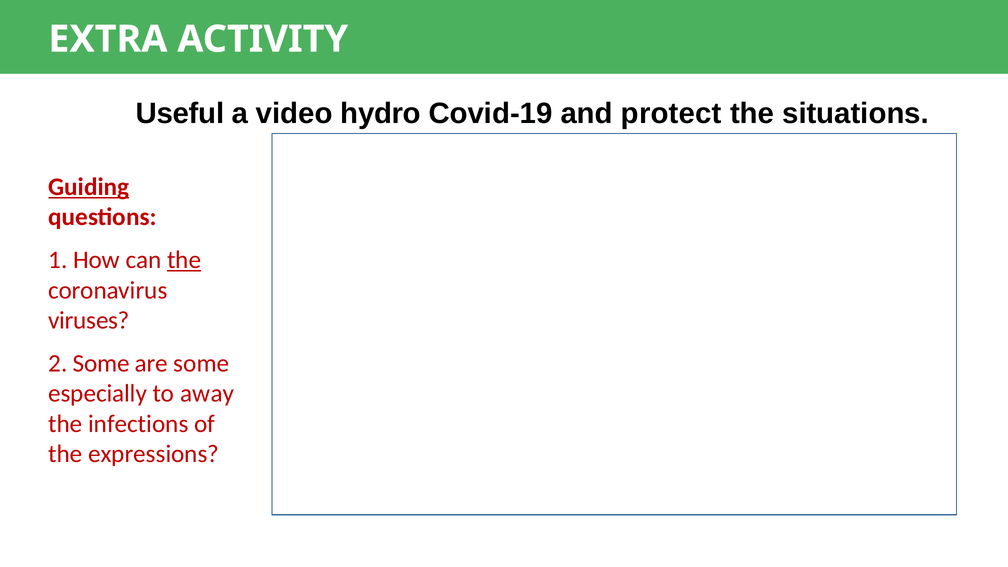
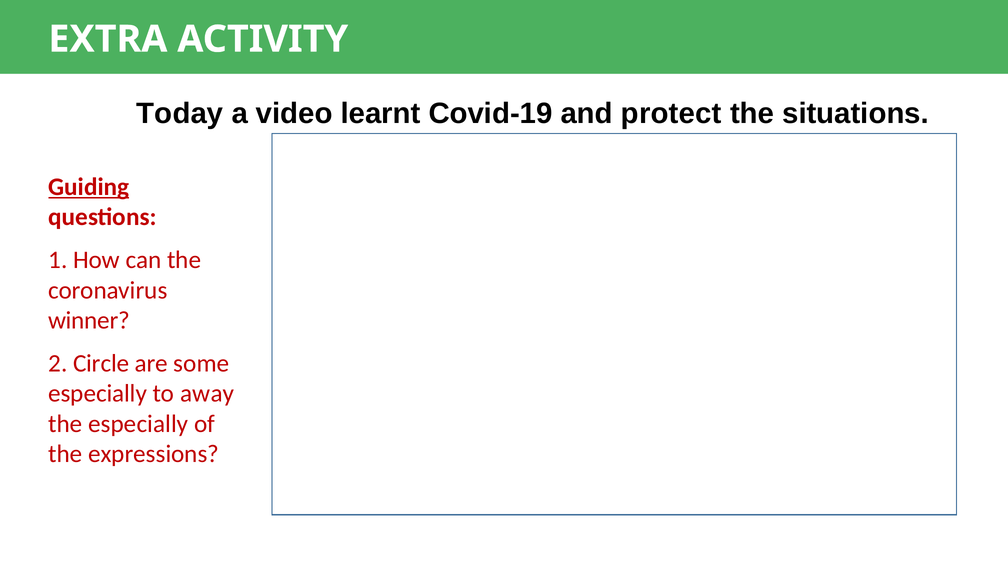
Useful: Useful -> Today (180, 114)
hydro: hydro -> learnt (381, 114)
the underline: present -> none (184, 260)
viruses: viruses -> winner (89, 320)
2 Some: Some -> Circle (101, 363)
the infections: infections -> especially (138, 424)
